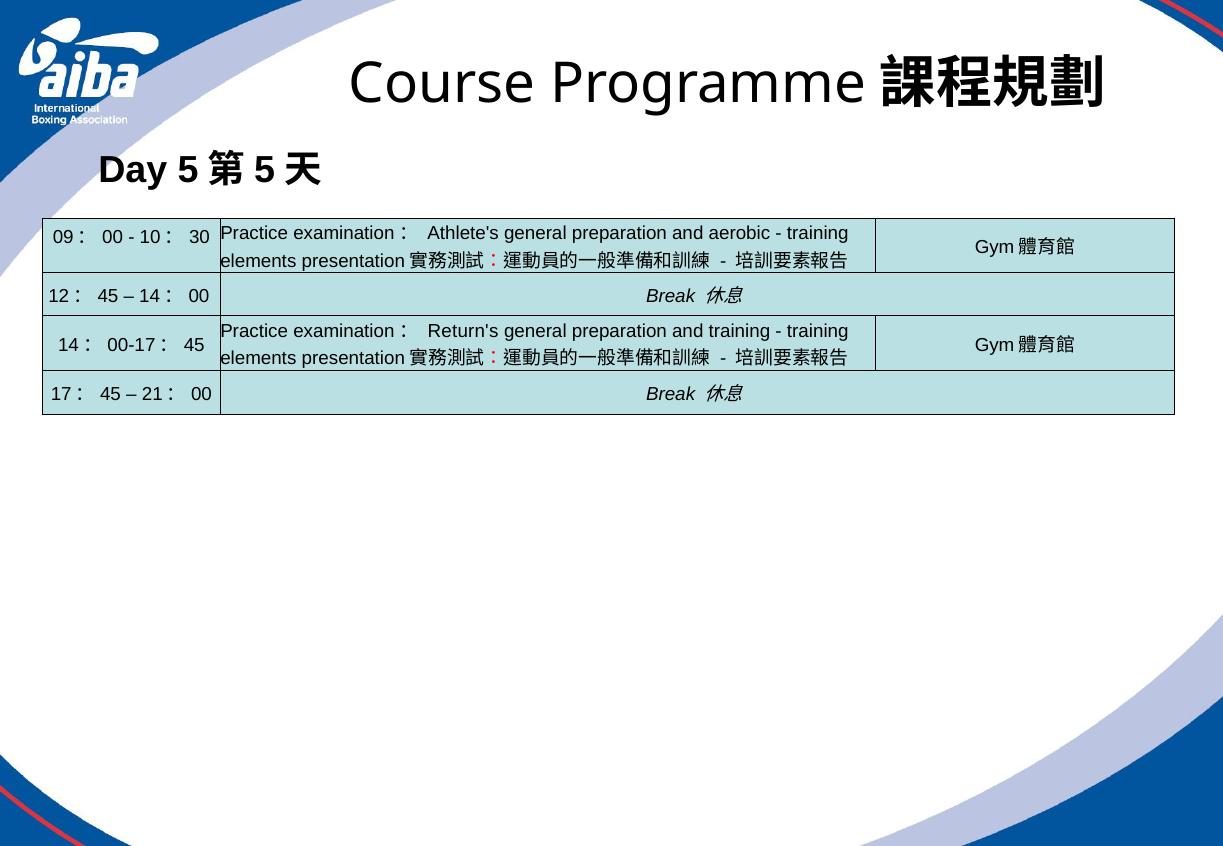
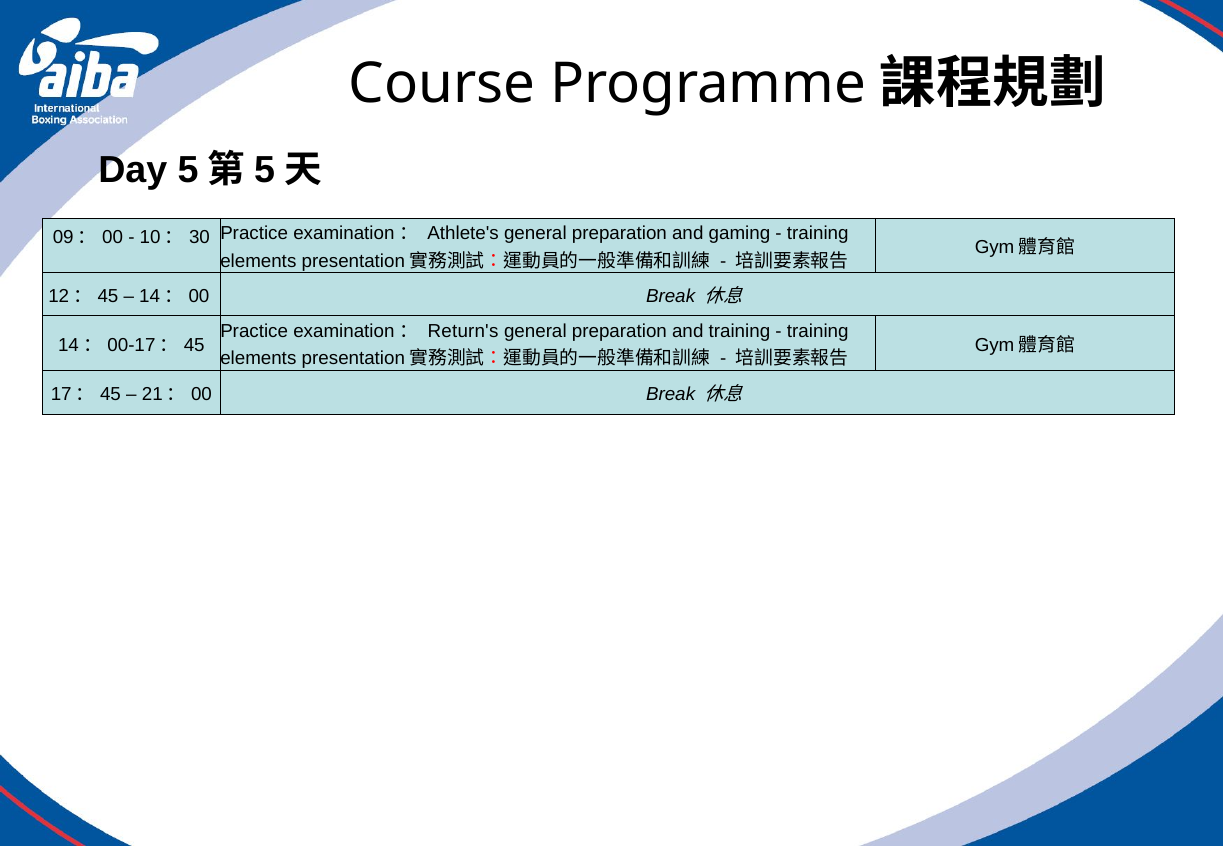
aerobic: aerobic -> gaming (739, 234)
